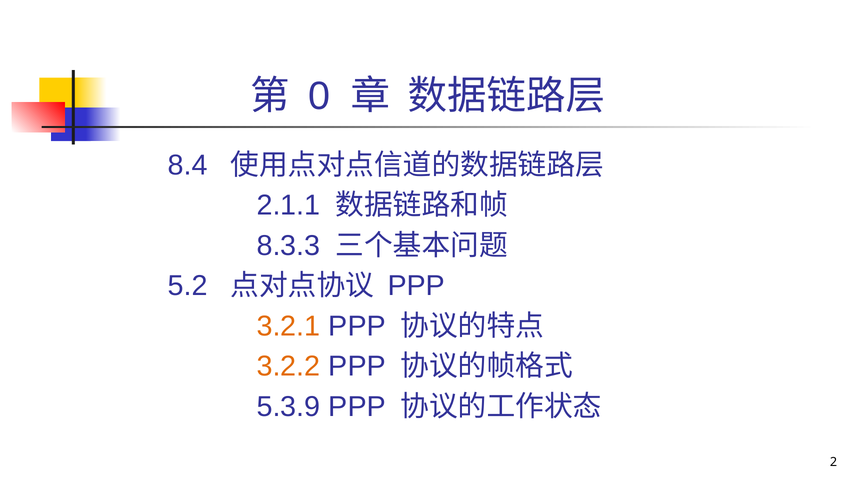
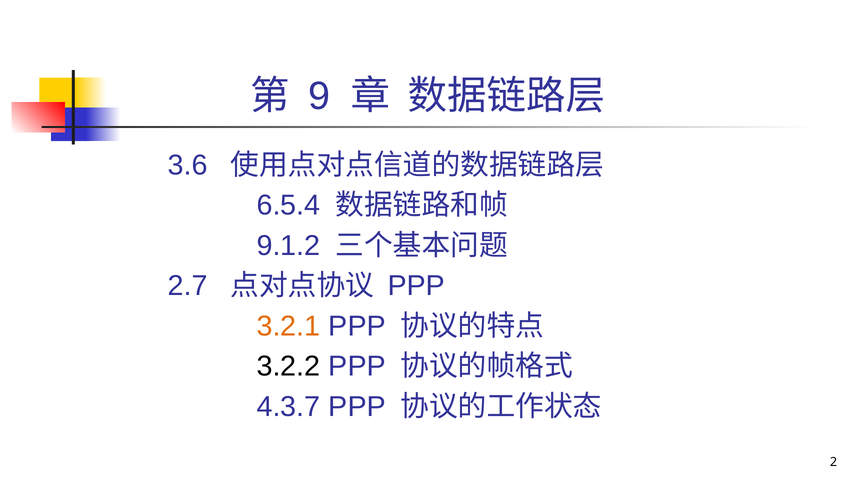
0: 0 -> 9 (319, 96)
8.4: 8.4 -> 3.6 (188, 165)
2.1.1: 2.1.1 -> 6.5.4 (288, 205)
8.3.3: 8.3.3 -> 9.1.2 (288, 246)
5.2: 5.2 -> 2.7 (188, 286)
3.2.2 colour: orange -> black (288, 366)
5.3.9: 5.3.9 -> 4.3.7 (288, 407)
